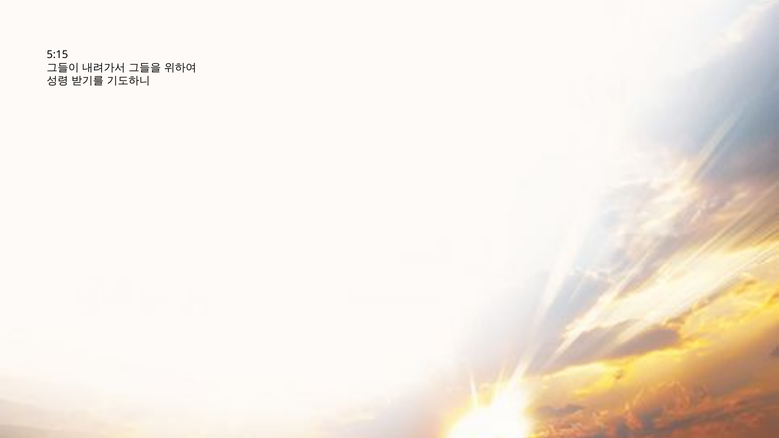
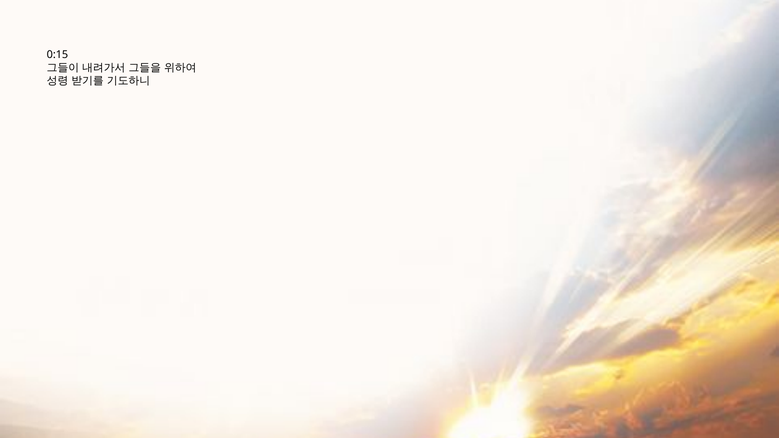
5:15: 5:15 -> 0:15 (57, 55)
